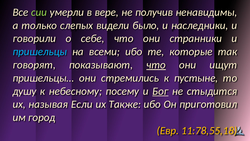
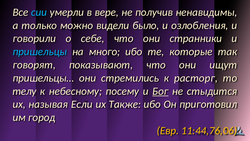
сии colour: light green -> light blue (39, 12)
слепых: слепых -> можно (77, 25)
наследники: наследники -> озлобления (200, 25)
всеми: всеми -> много (104, 52)
что underline: present -> none (156, 65)
пустыне: пустыне -> расторг (196, 78)
душу: душу -> телу (24, 91)
11:78,55,18: 11:78,55,18 -> 11:44,76,06 (209, 130)
